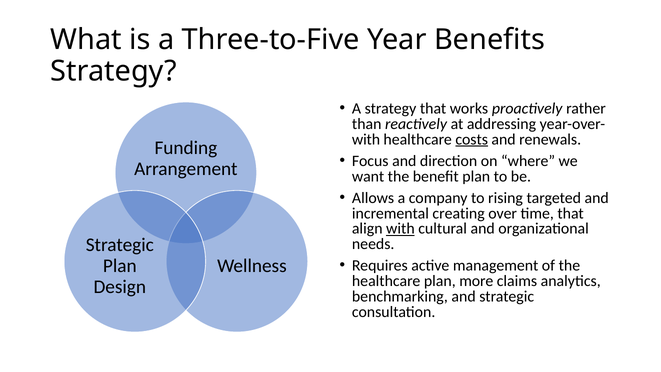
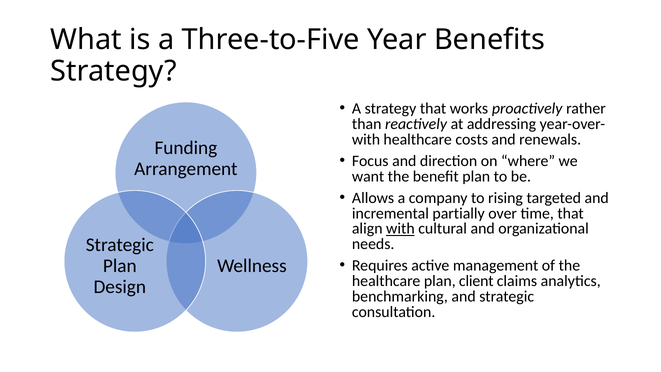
costs underline: present -> none (472, 139)
creating: creating -> partially (459, 213)
more: more -> client (476, 281)
